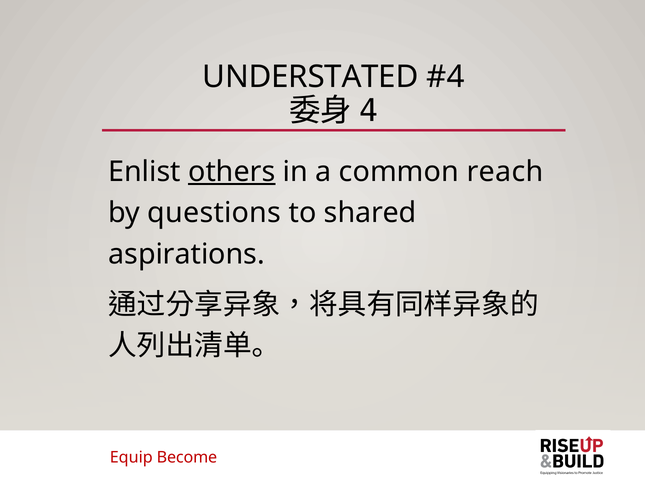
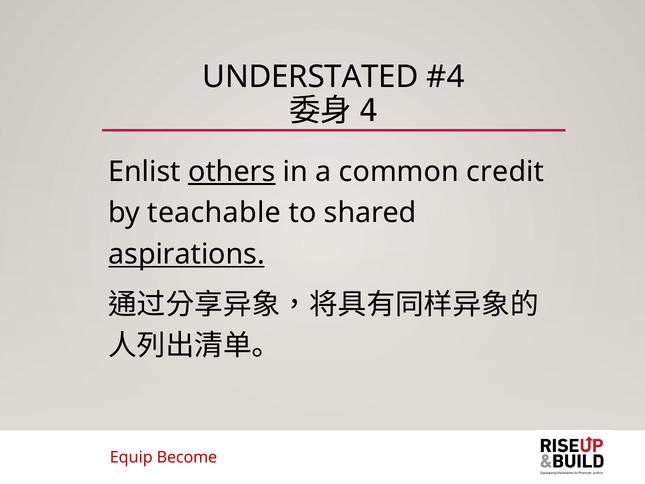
reach: reach -> credit (505, 172)
questions: questions -> teachable (214, 213)
aspirations underline: none -> present (187, 254)
